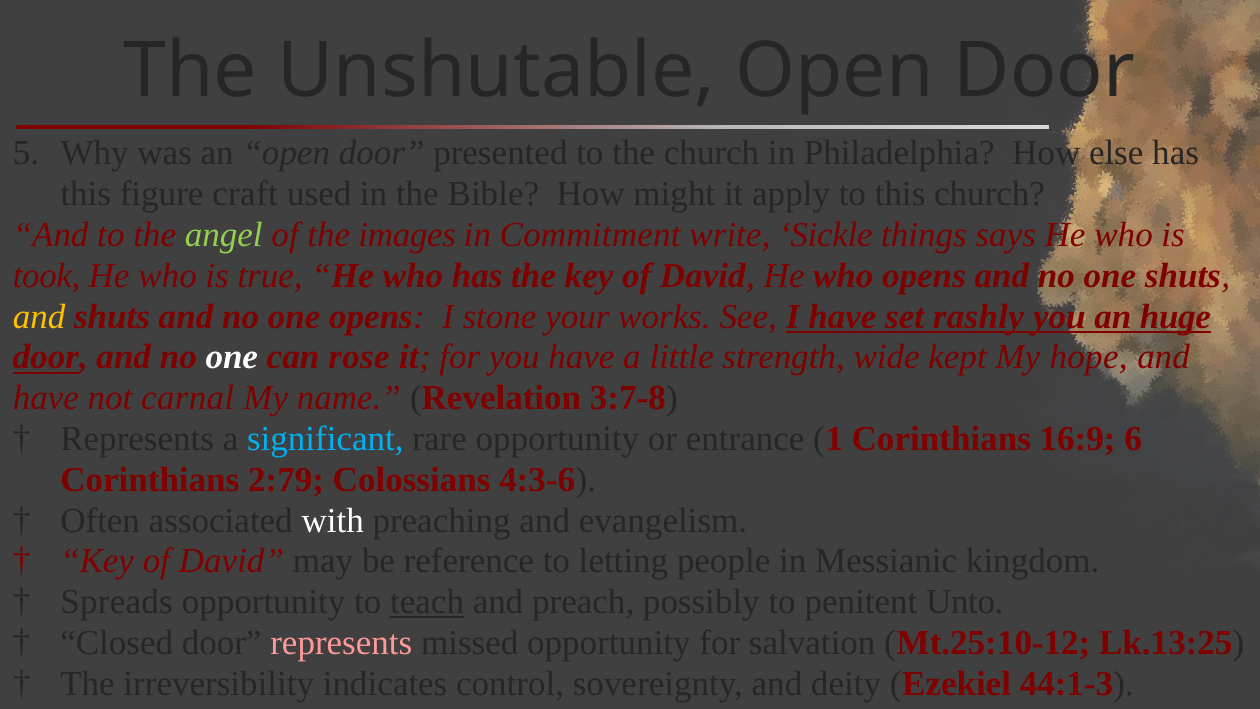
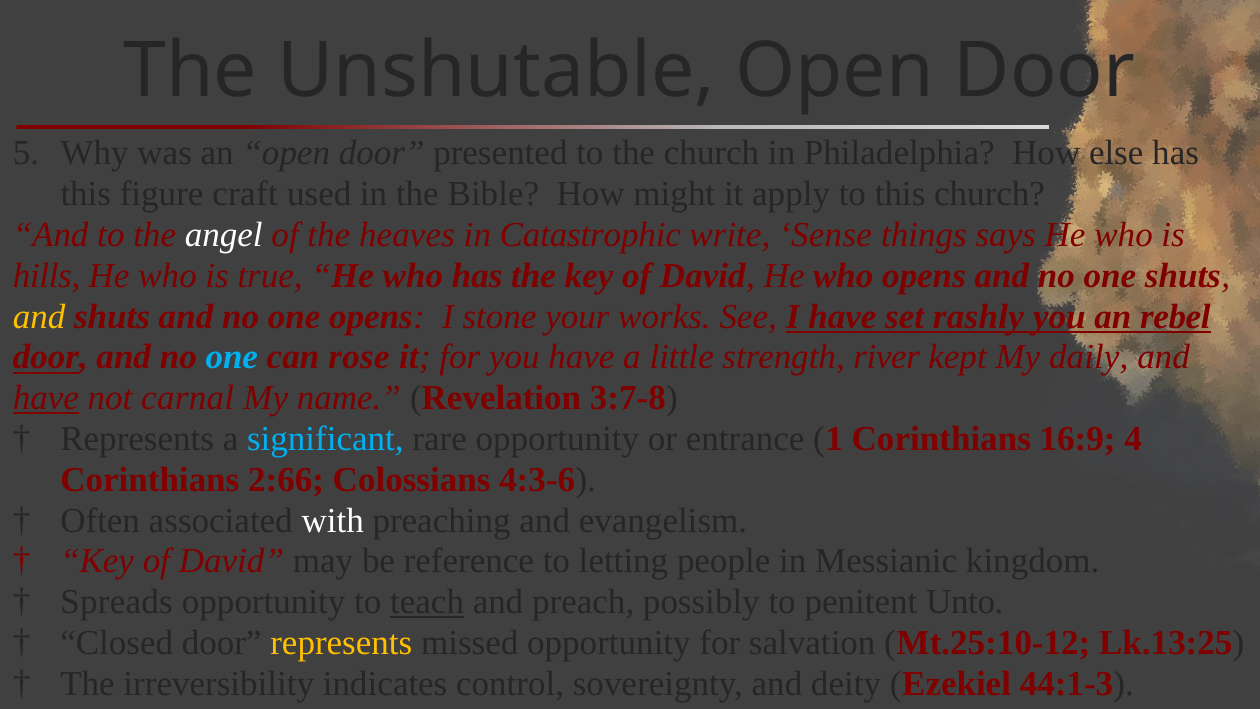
angel colour: light green -> white (224, 235)
images: images -> heaves (407, 235)
Commitment: Commitment -> Catastrophic (590, 235)
Sickle: Sickle -> Sense (826, 235)
took: took -> hills (47, 276)
huge: huge -> rebel (1175, 316)
one colour: white -> light blue (232, 357)
wide: wide -> river (887, 357)
hope: hope -> daily (1089, 357)
have underline: none -> present (46, 398)
6: 6 -> 4 (1133, 439)
2:79: 2:79 -> 2:66 (286, 480)
represents colour: pink -> yellow (341, 643)
